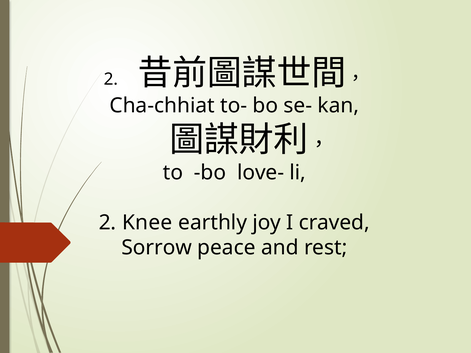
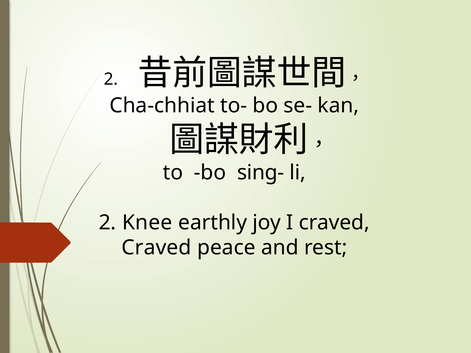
love-: love- -> sing- (261, 173)
Sorrow: Sorrow -> Craved (156, 248)
